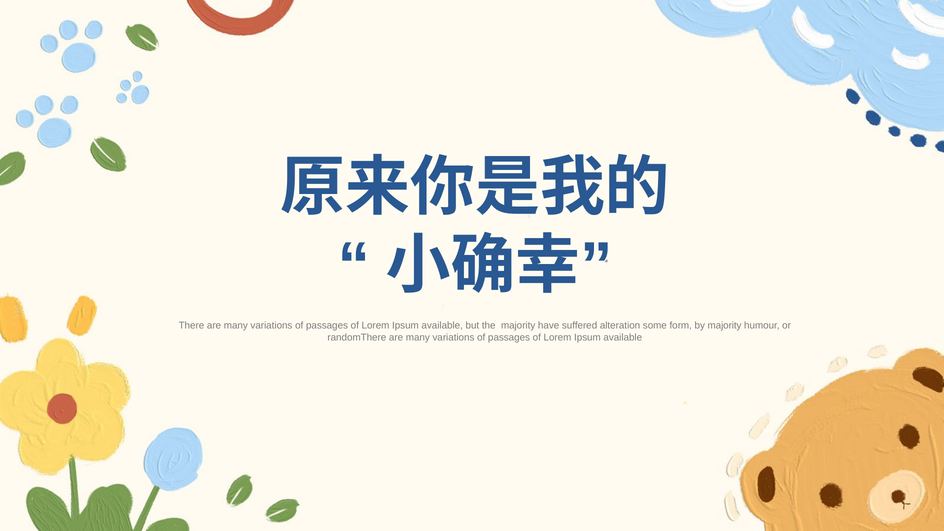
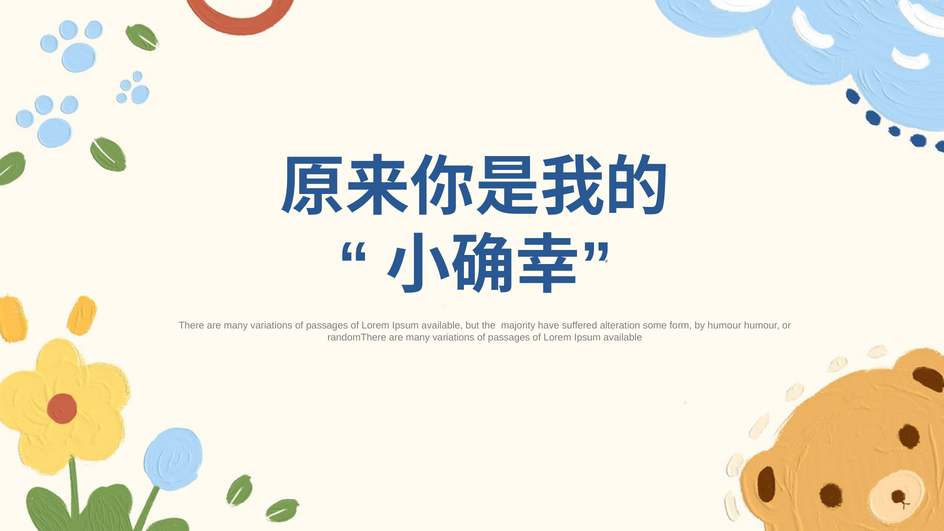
by majority: majority -> humour (724, 326)
